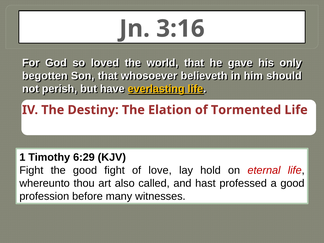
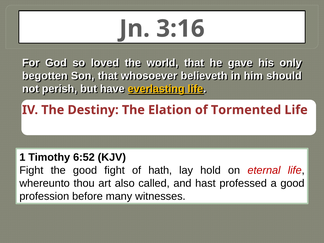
6:29: 6:29 -> 6:52 (84, 157)
love: love -> hath (160, 170)
